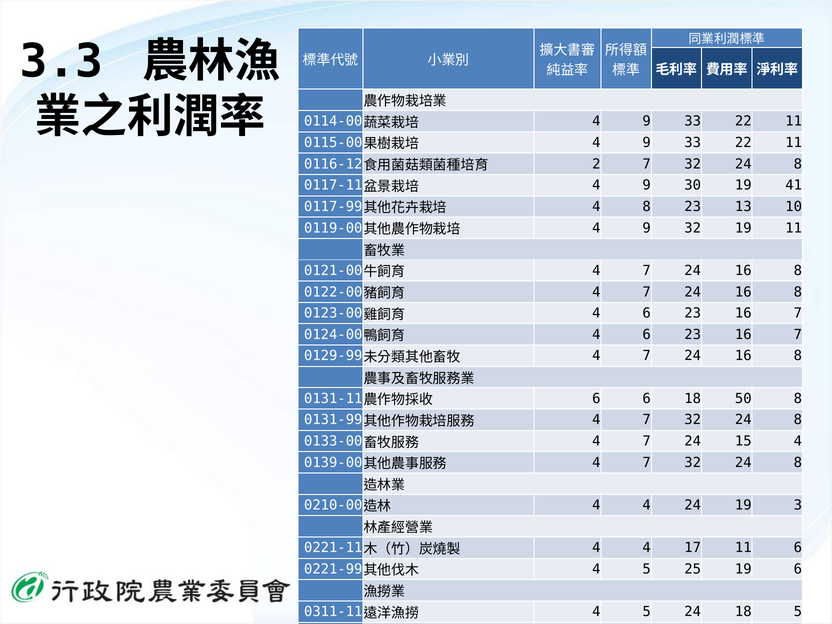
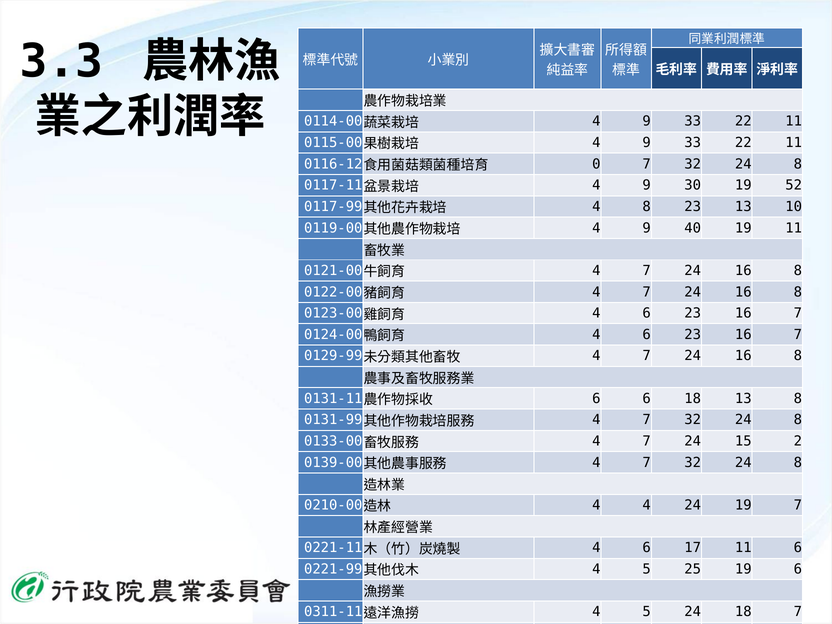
2: 2 -> 0 (596, 164)
41: 41 -> 52 (794, 185)
9 32: 32 -> 40 (693, 228)
18 50: 50 -> 13 (743, 399)
15 4: 4 -> 2 (798, 441)
19 3: 3 -> 7 (798, 505)
4: 4 -> 6 (647, 548)
18 5: 5 -> 7 (798, 612)
